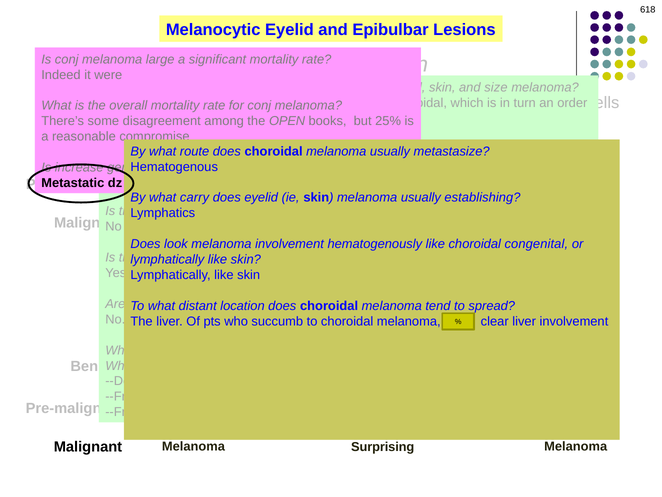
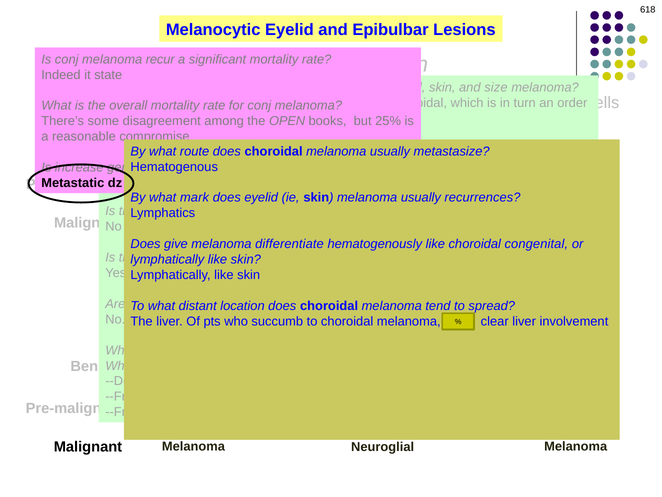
large: large -> recur (160, 59)
were: were -> state (108, 75)
carry: carry -> mark (195, 198)
establishing: establishing -> recurrences (482, 198)
look: look -> give (176, 244)
melanoma involvement: involvement -> differentiate (289, 244)
Surprising: Surprising -> Neuroglial (383, 446)
